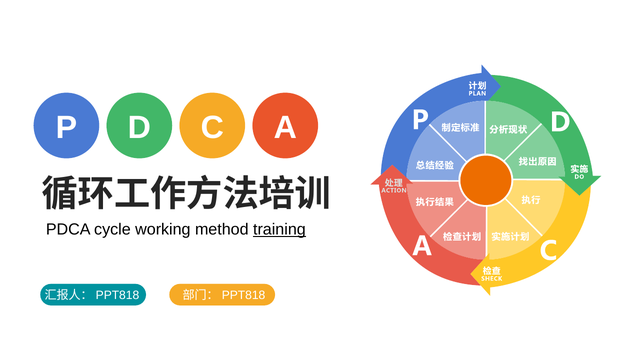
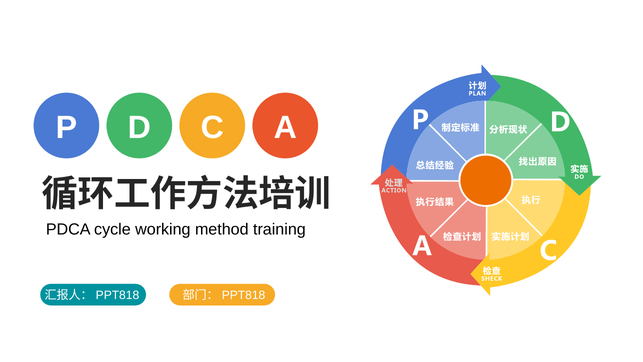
training underline: present -> none (279, 229)
